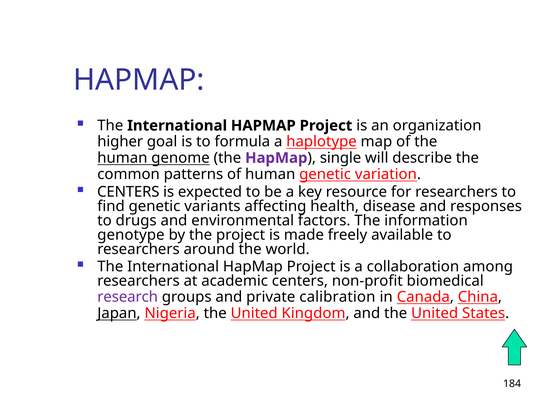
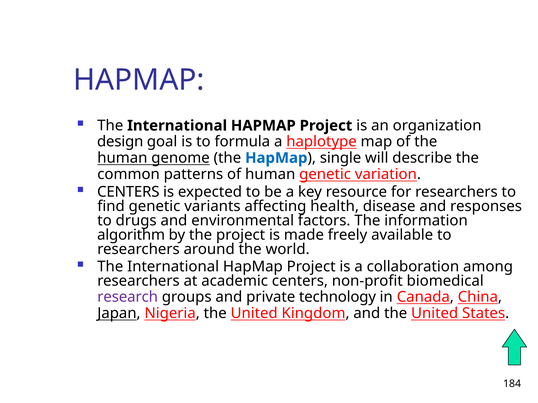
higher: higher -> design (120, 142)
HapMap colour: purple -> blue (276, 158)
genotype: genotype -> algorithm (131, 235)
calibration: calibration -> technology (338, 297)
